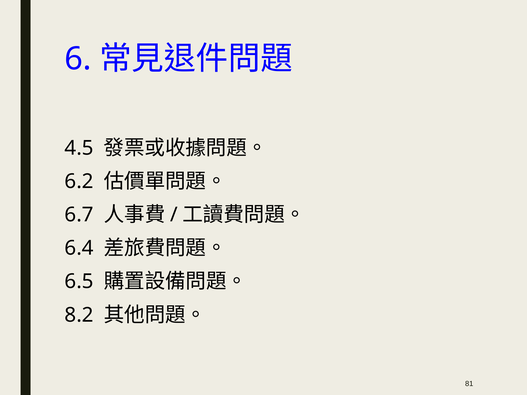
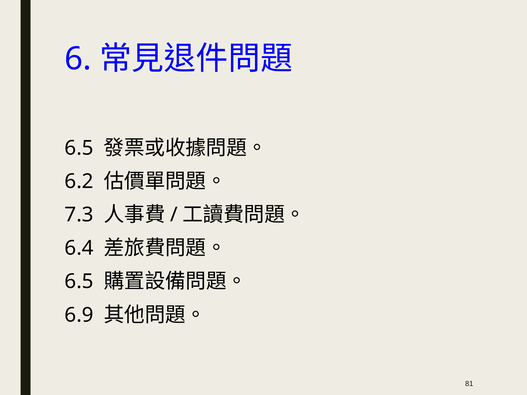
4.5: 4.5 -> 6.5 (79, 148)
6.7: 6.7 -> 7.3 (79, 215)
8.2: 8.2 -> 6.9 (79, 315)
